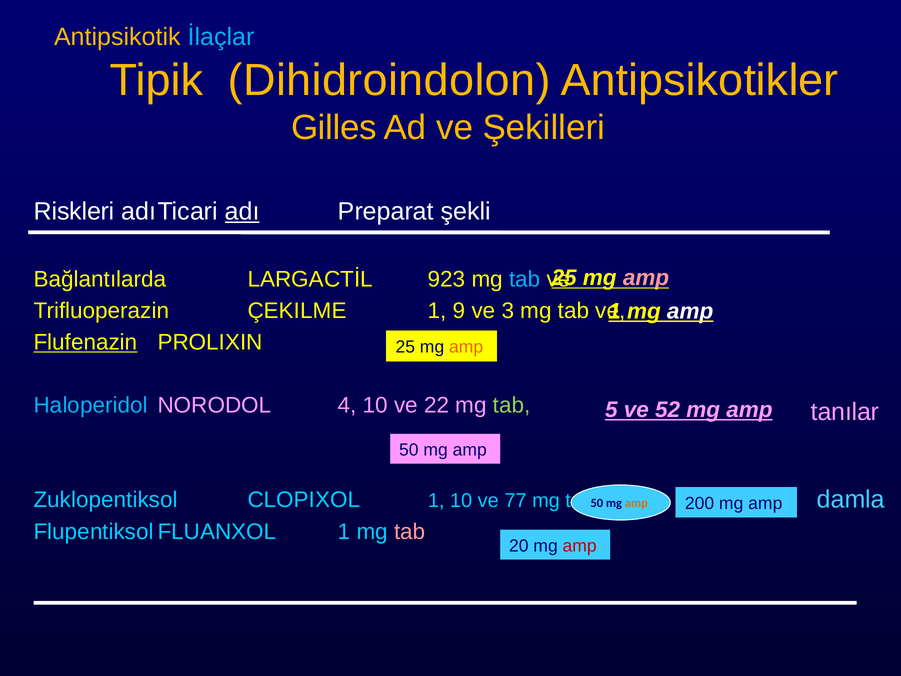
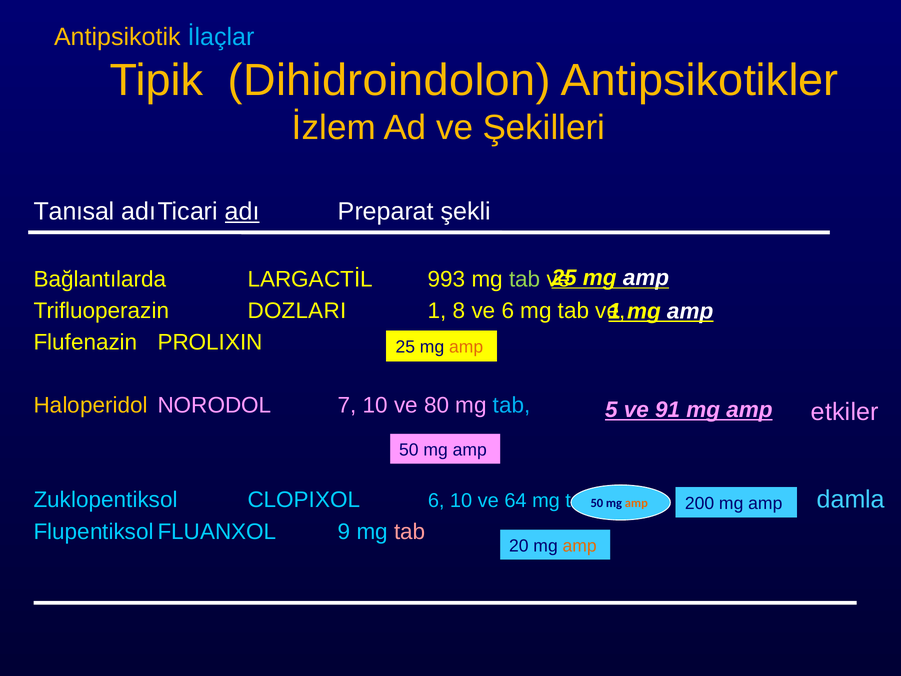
Gilles: Gilles -> İzlem (334, 128)
Riskleri: Riskleri -> Tanısal (74, 211)
amp colour: pink -> white (646, 278)
923: 923 -> 993 (447, 279)
tab colour: light blue -> light green (525, 279)
ÇEKILME: ÇEKILME -> DOZLARI (297, 311)
9: 9 -> 8 (459, 311)
ve 3: 3 -> 6 (508, 311)
Flufenazin underline: present -> none (86, 342)
Haloperidol colour: light blue -> yellow (91, 405)
4: 4 -> 7 (347, 405)
22: 22 -> 80 (437, 405)
tab colour: light green -> light blue (512, 405)
52: 52 -> 91 (668, 410)
tanılar: tanılar -> etkiler (845, 412)
CLOPIXOL 1: 1 -> 6 (436, 501)
77: 77 -> 64 (516, 501)
1: 1 -> 9 (344, 531)
amp colour: red -> orange (580, 546)
